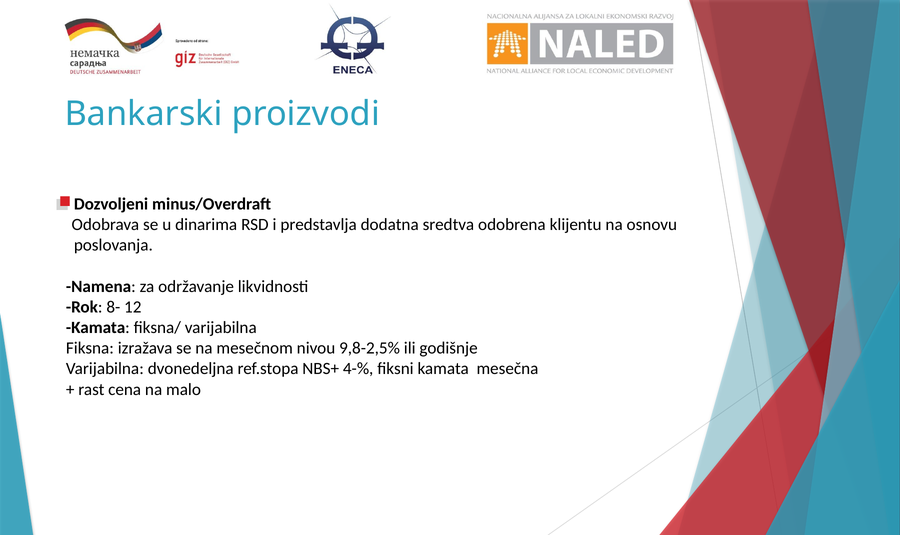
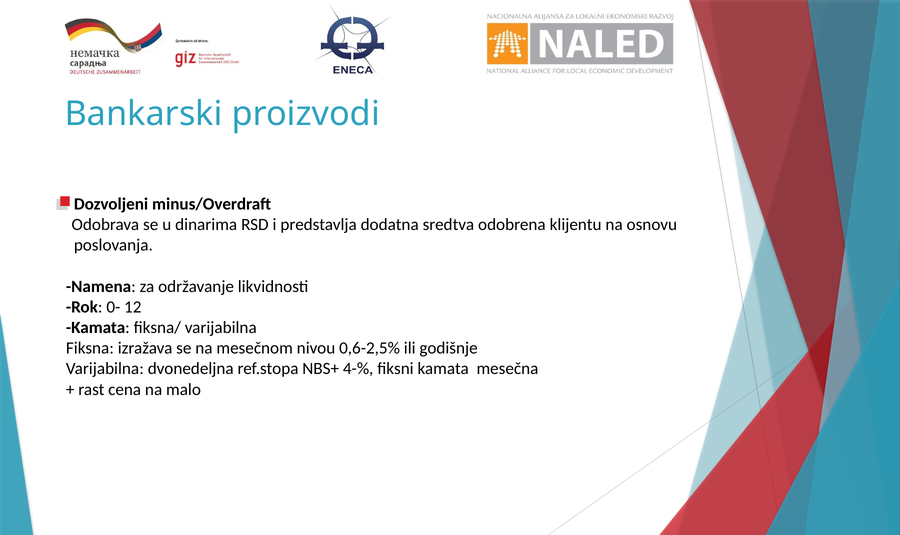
8-: 8- -> 0- (113, 307)
9,8-2,5%: 9,8-2,5% -> 0,6-2,5% (370, 348)
